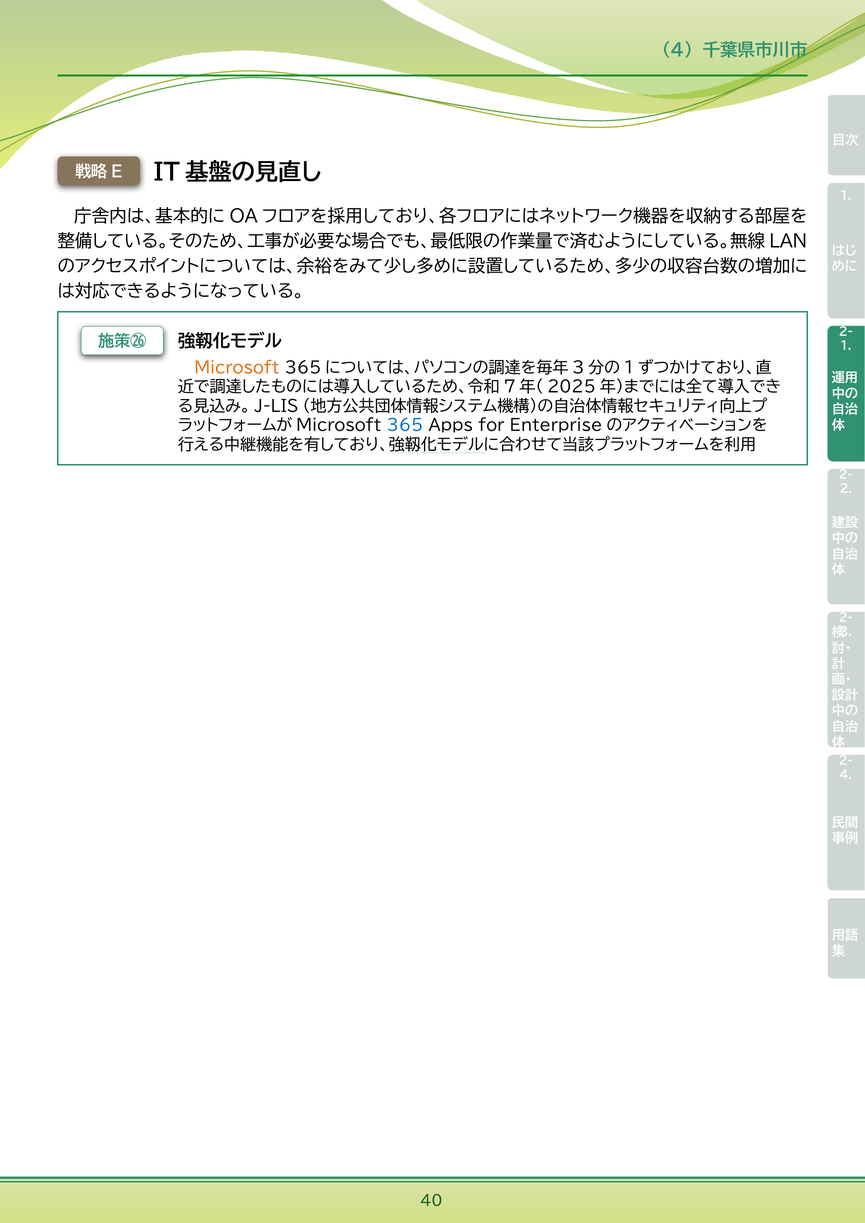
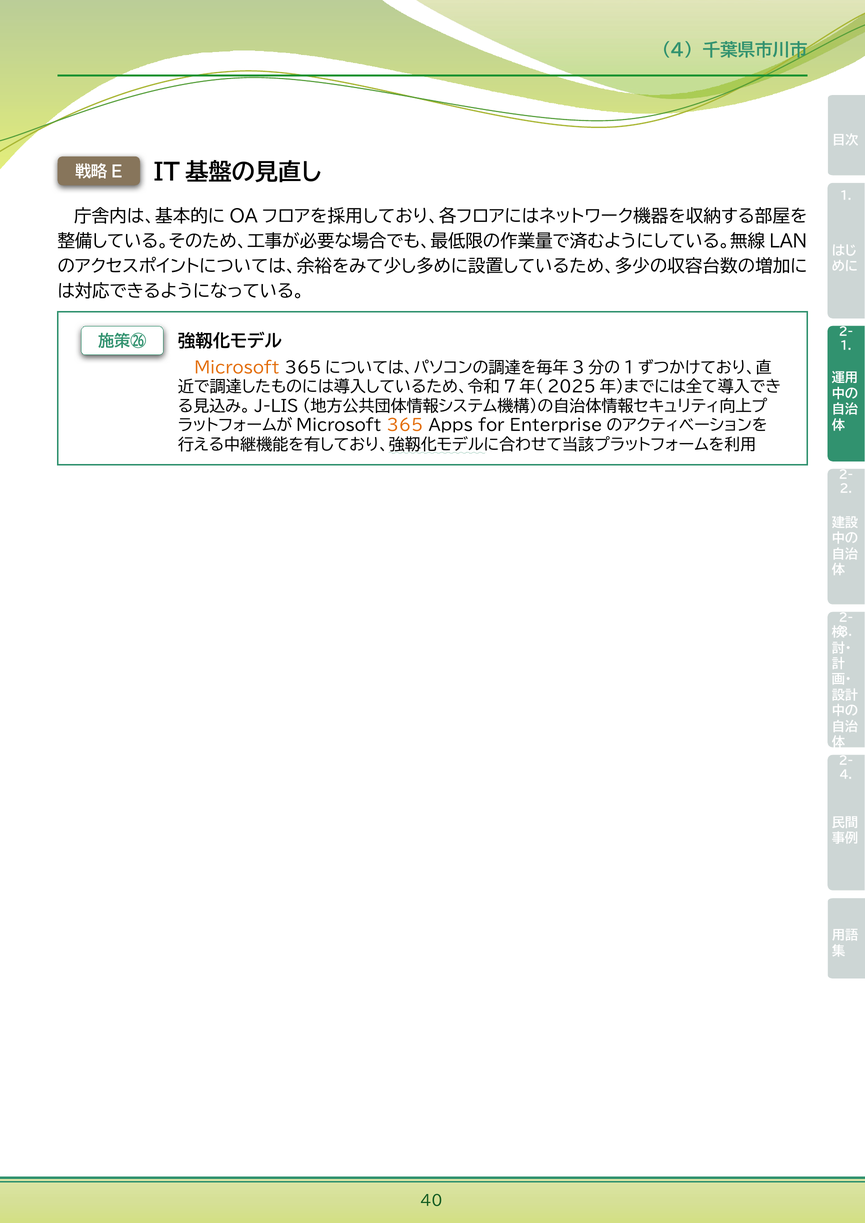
365 colour: blue -> orange (405, 426)
